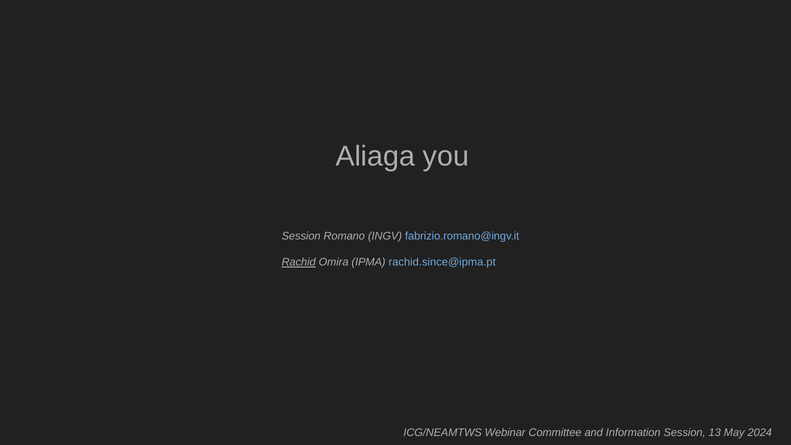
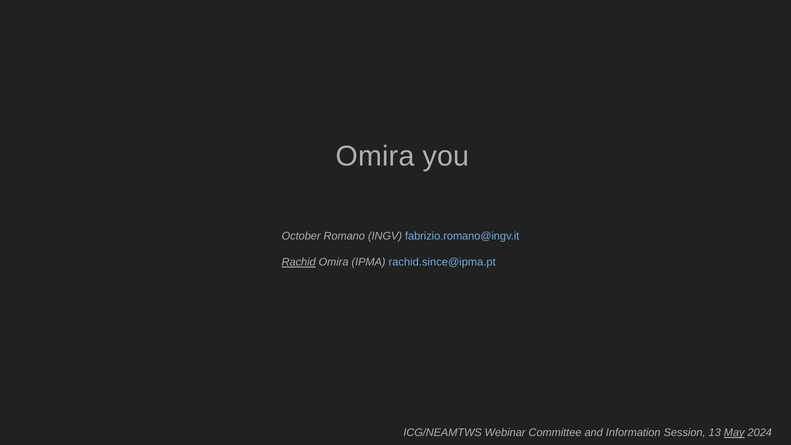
Aliaga: Aliaga -> Omira (375, 156)
Session: Session -> October (301, 236)
May underline: none -> present (734, 433)
